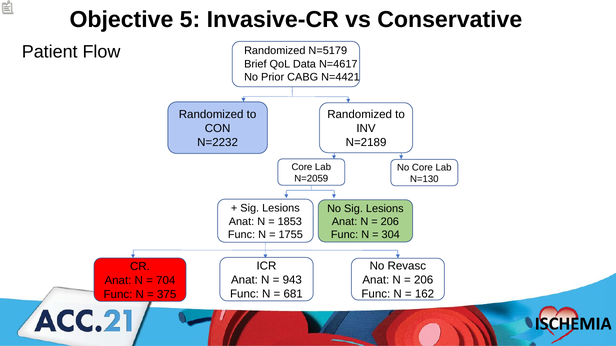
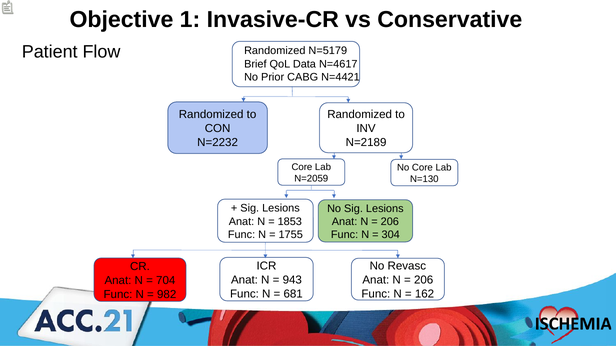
5: 5 -> 1 (190, 20)
375: 375 -> 982 (167, 295)
